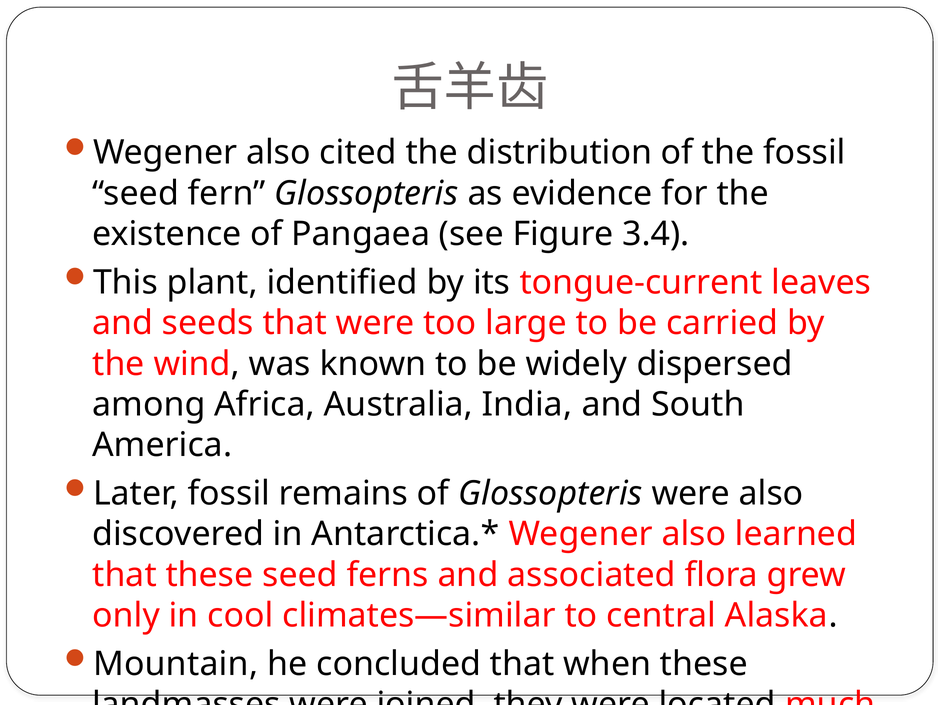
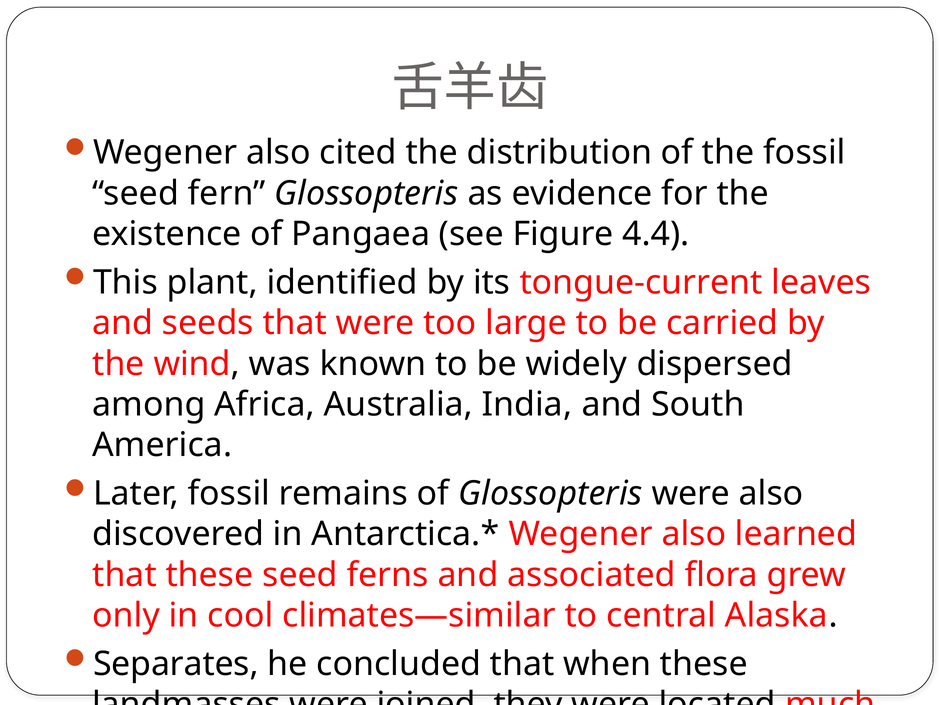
3.4: 3.4 -> 4.4 (656, 234)
Mountain: Mountain -> Separates (176, 664)
